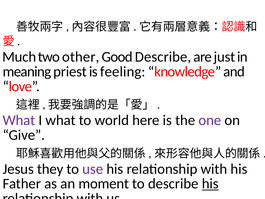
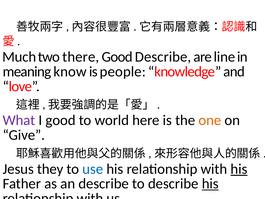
other: other -> there (81, 57)
just: just -> line (224, 57)
priest: priest -> know (70, 72)
feeling: feeling -> people (123, 72)
I what: what -> good (61, 120)
one colour: purple -> orange (210, 120)
use colour: purple -> blue (93, 169)
his underline: none -> present (239, 169)
an moment: moment -> describe (104, 183)
